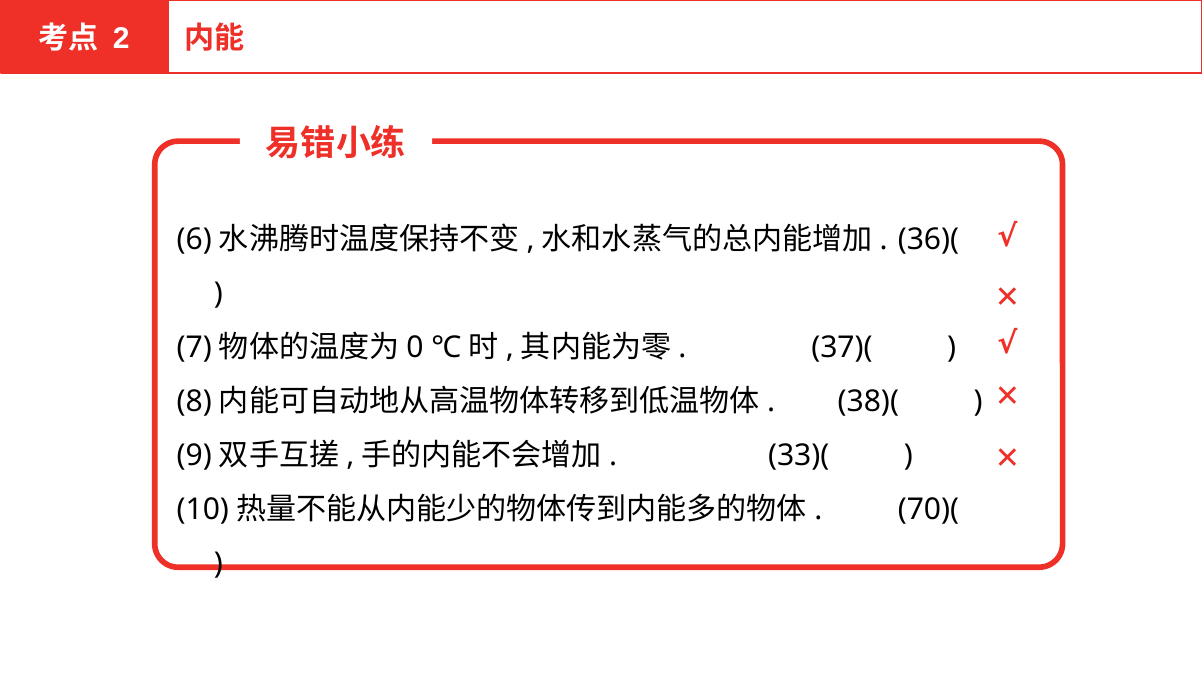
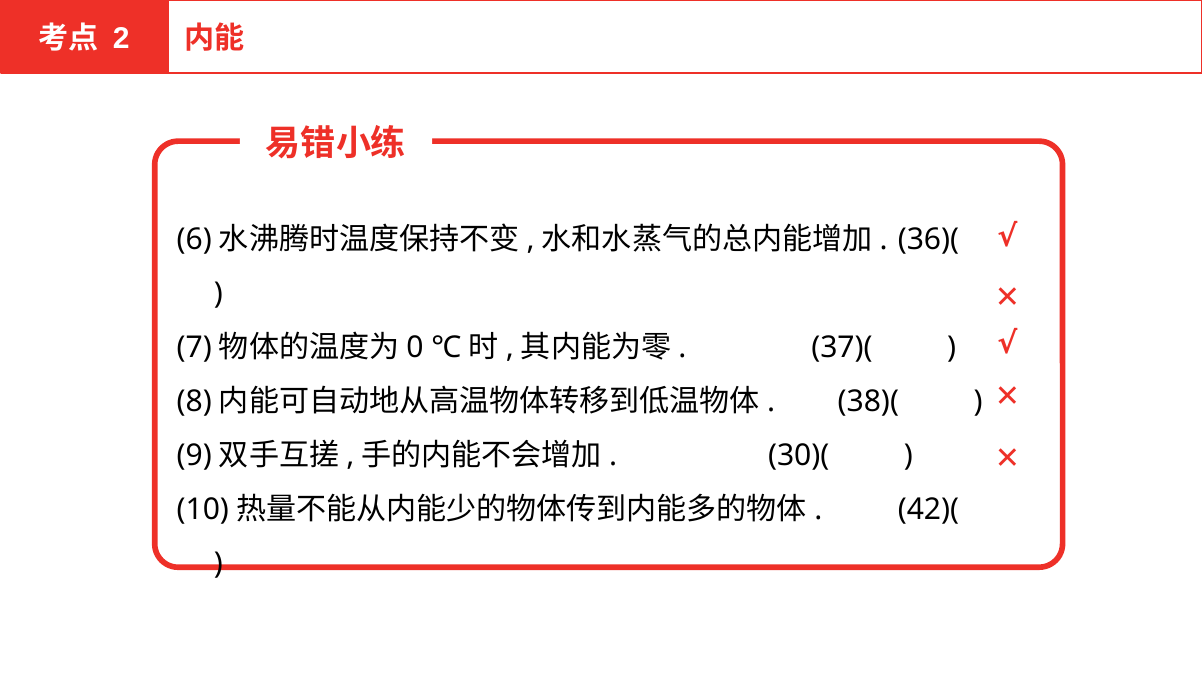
33)(: 33)( -> 30)( (799, 456)
70)(: 70)( -> 42)( (928, 510)
